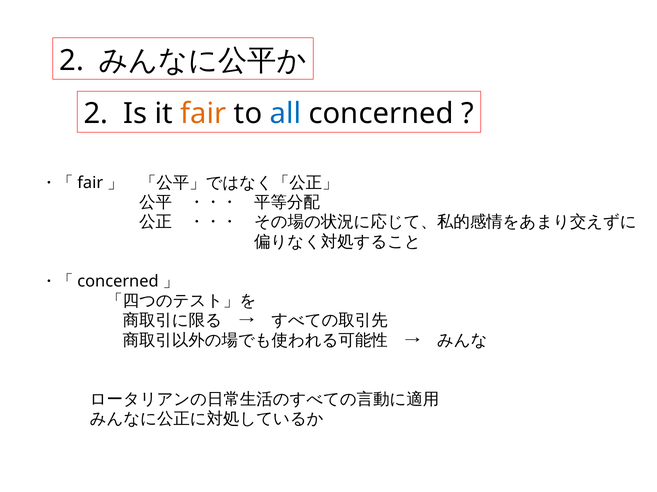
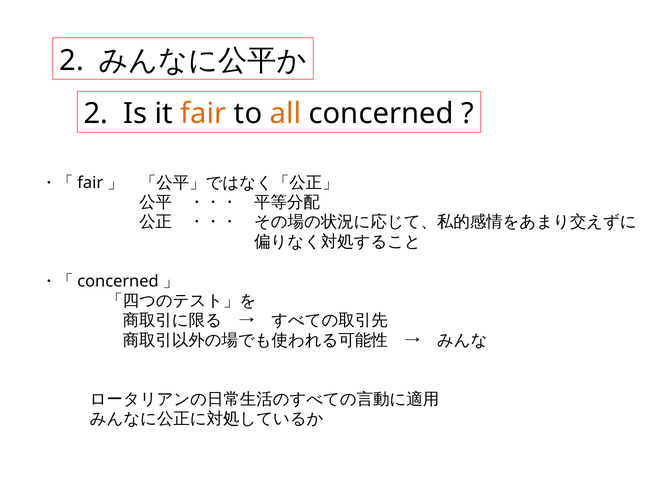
all colour: blue -> orange (286, 114)
